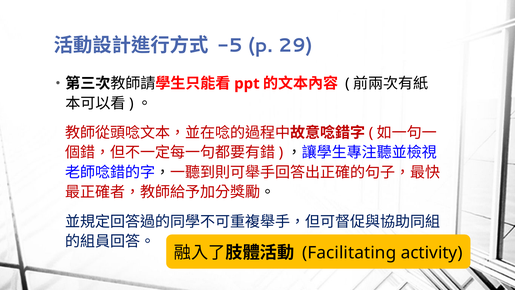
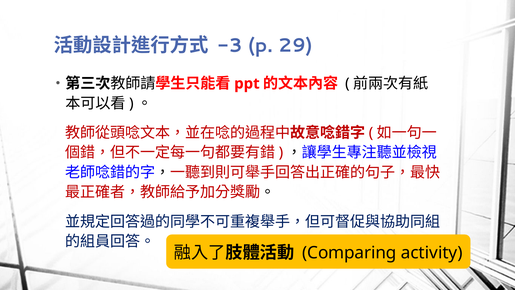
-5: -5 -> -3 (230, 45)
Facilitating: Facilitating -> Comparing (349, 253)
